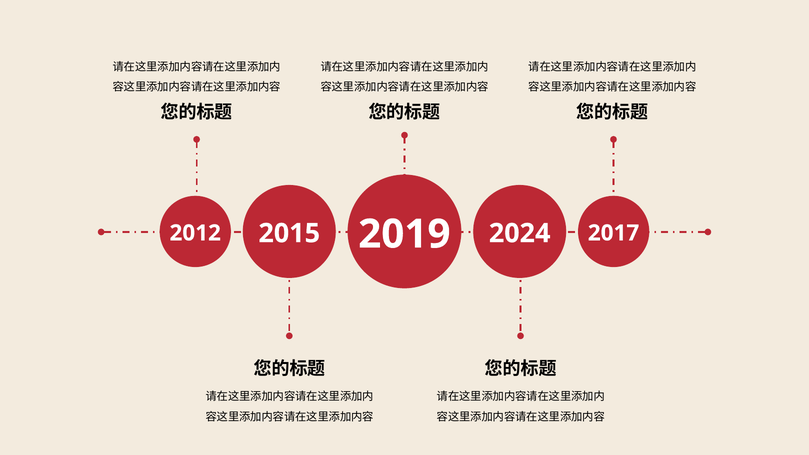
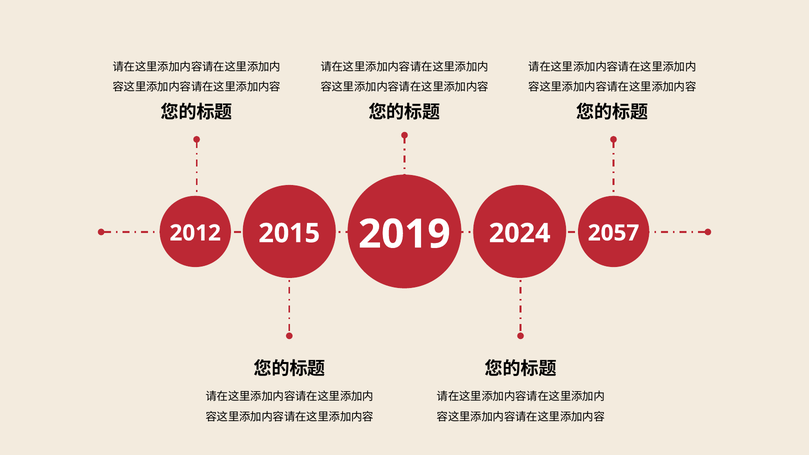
2017: 2017 -> 2057 (614, 233)
